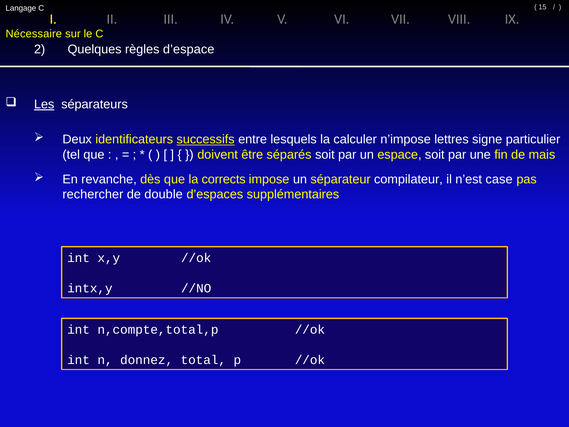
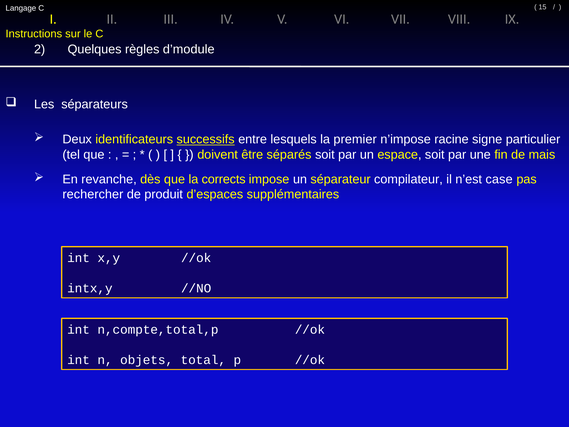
Nécessaire: Nécessaire -> Instructions (34, 34)
d’espace: d’espace -> d’module (189, 49)
Les underline: present -> none (44, 104)
calculer: calculer -> premier (355, 139)
lettres: lettres -> racine (451, 139)
double: double -> produit (164, 194)
donnez: donnez -> objets (147, 360)
